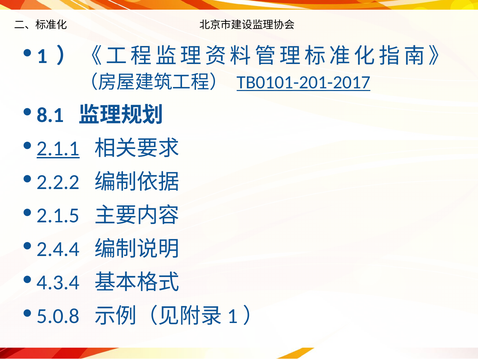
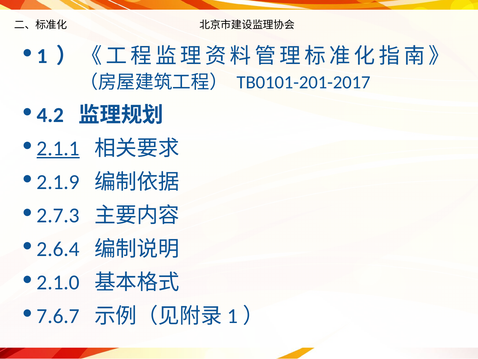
TB0101-201-2017 underline: present -> none (304, 82)
8.1: 8.1 -> 4.2 (50, 115)
2.2.2: 2.2.2 -> 2.1.9 (58, 182)
2.1.5: 2.1.5 -> 2.7.3 (58, 215)
2.4.4: 2.4.4 -> 2.6.4 (58, 249)
4.3.4: 4.3.4 -> 2.1.0 (58, 282)
5.0.8: 5.0.8 -> 7.6.7 (58, 316)
